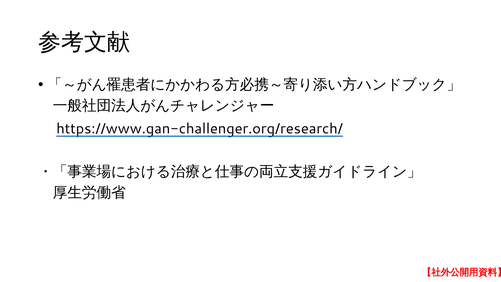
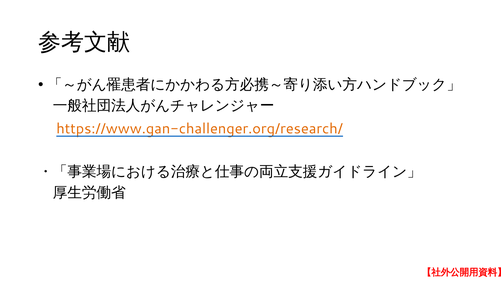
https://www.gan-challenger.org/research/ colour: black -> orange (200, 129)
